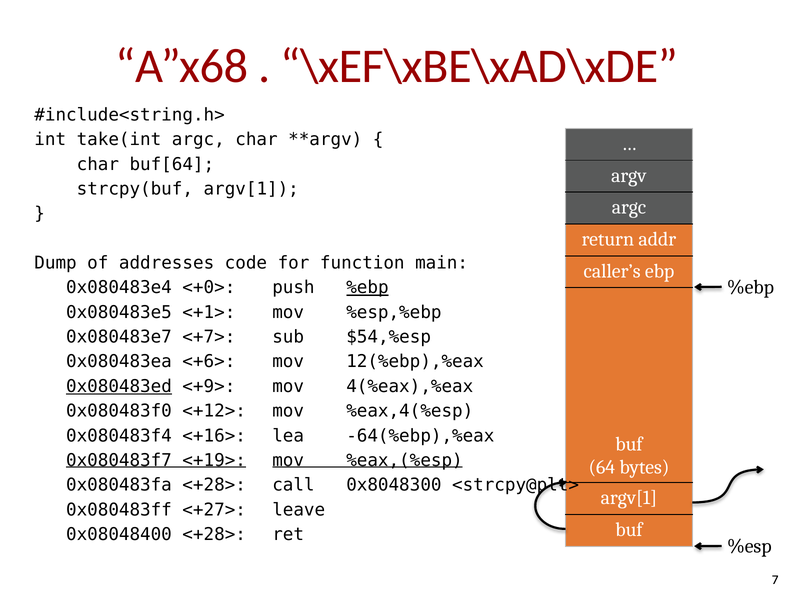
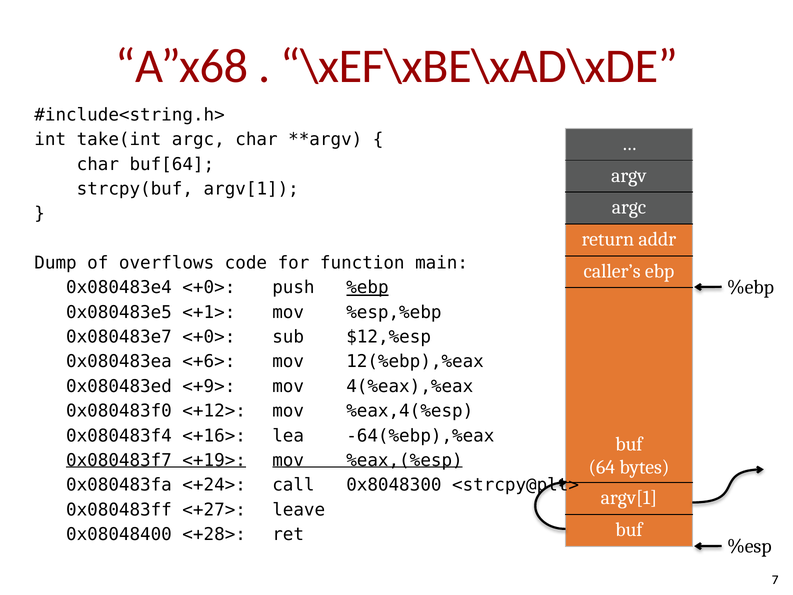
addresses: addresses -> overflows (167, 263)
0x080483e7 <+7>: <+7> -> <+0> (209, 337)
$54,%esp: $54,%esp -> $12,%esp (389, 337)
0x080483ed underline: present -> none (119, 386)
0x080483fa <+28>: <+28> -> <+24> (214, 485)
